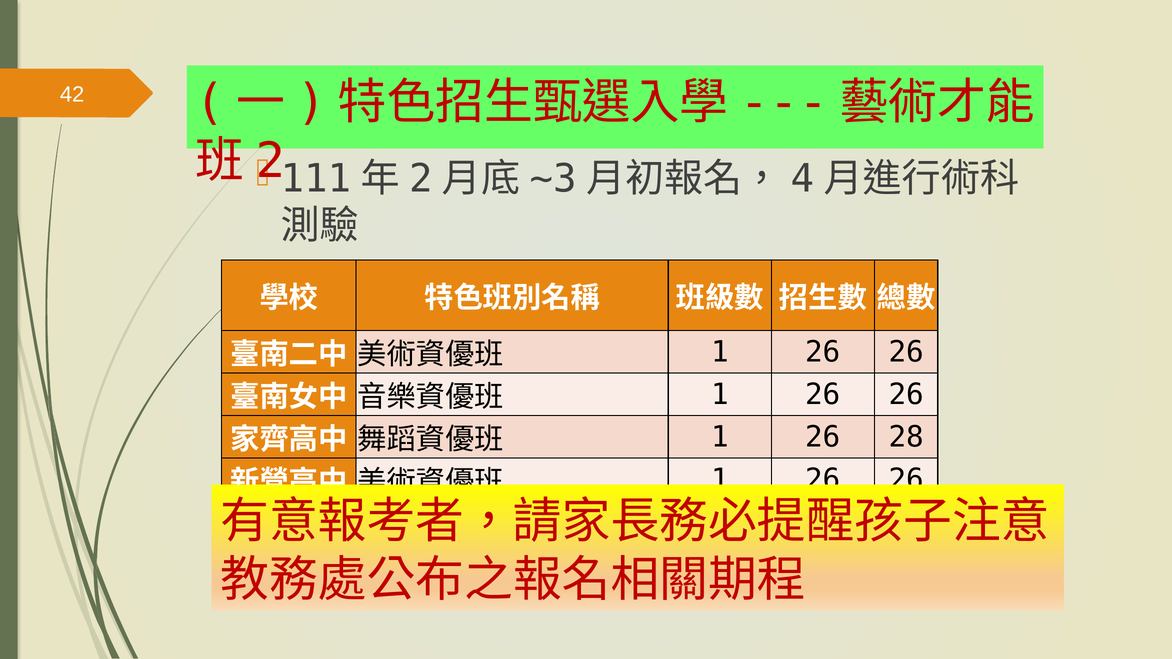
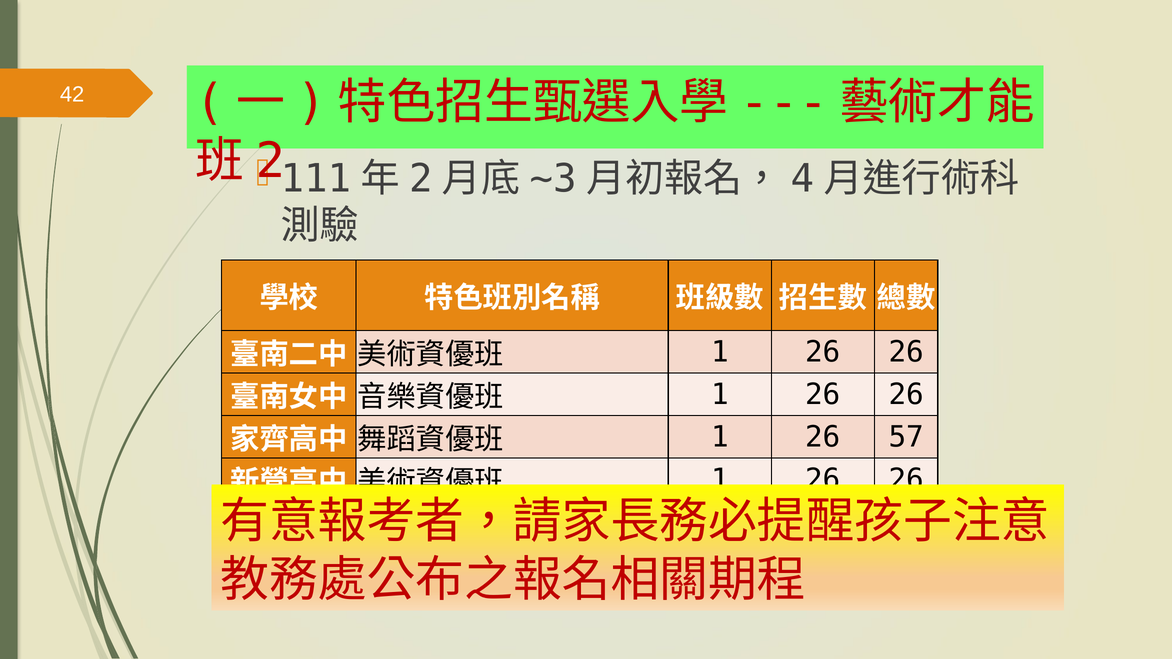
28: 28 -> 57 (906, 437)
